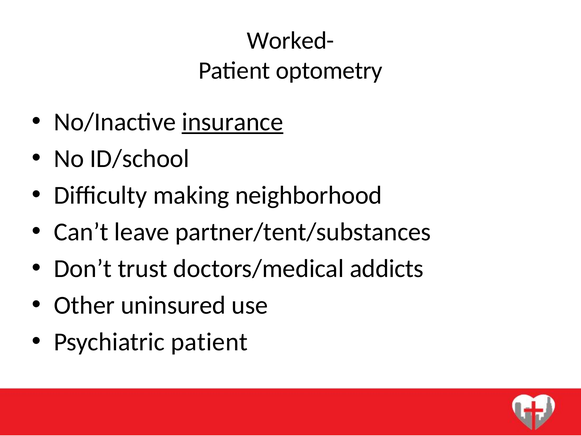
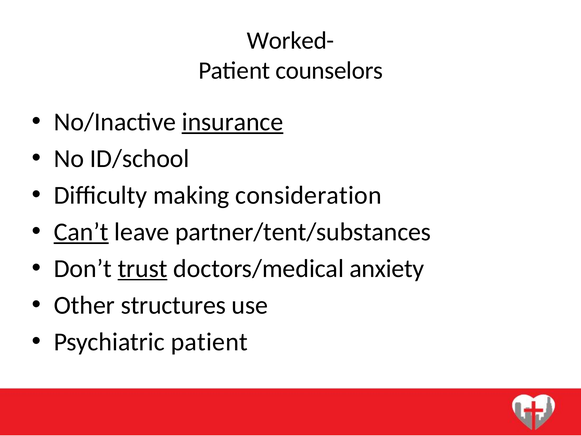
optometry: optometry -> counselors (329, 71)
neighborhood: neighborhood -> consideration (308, 195)
Can’t underline: none -> present (81, 232)
trust underline: none -> present (143, 268)
addicts: addicts -> anxiety (387, 268)
uninsured: uninsured -> structures (173, 305)
